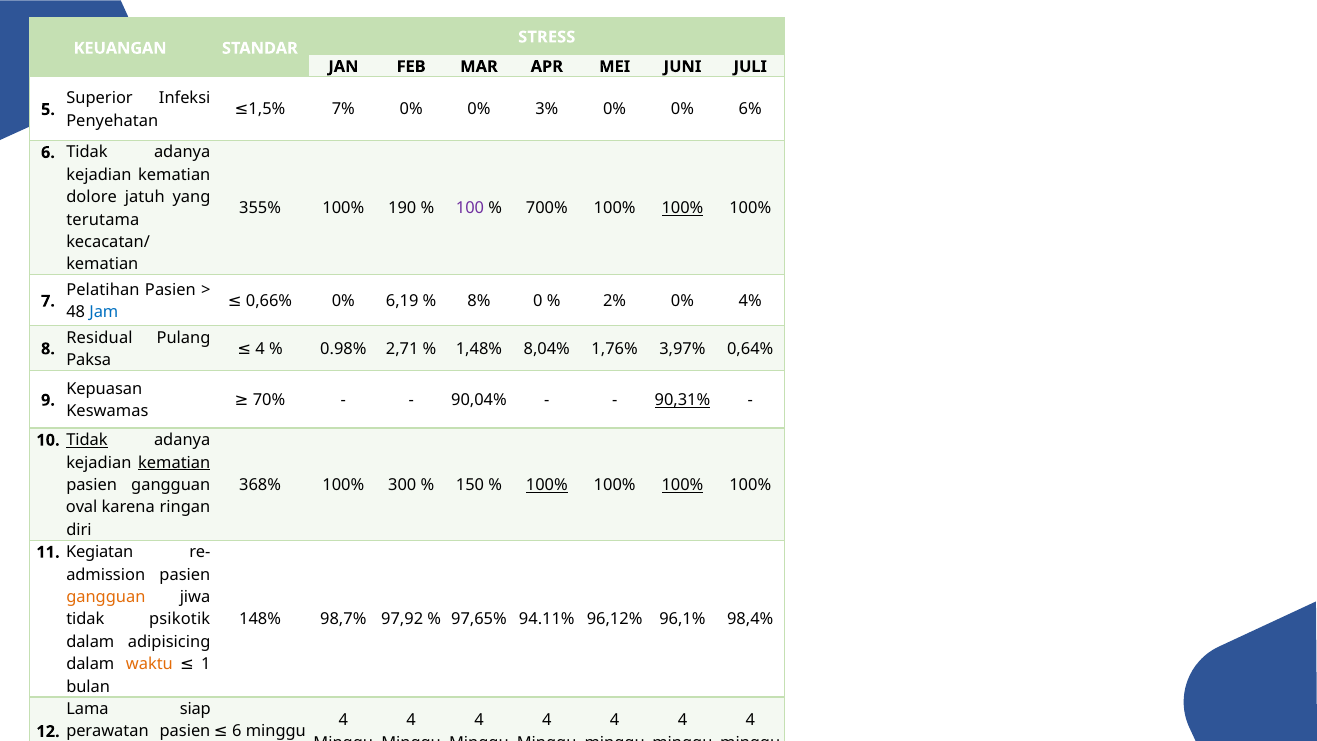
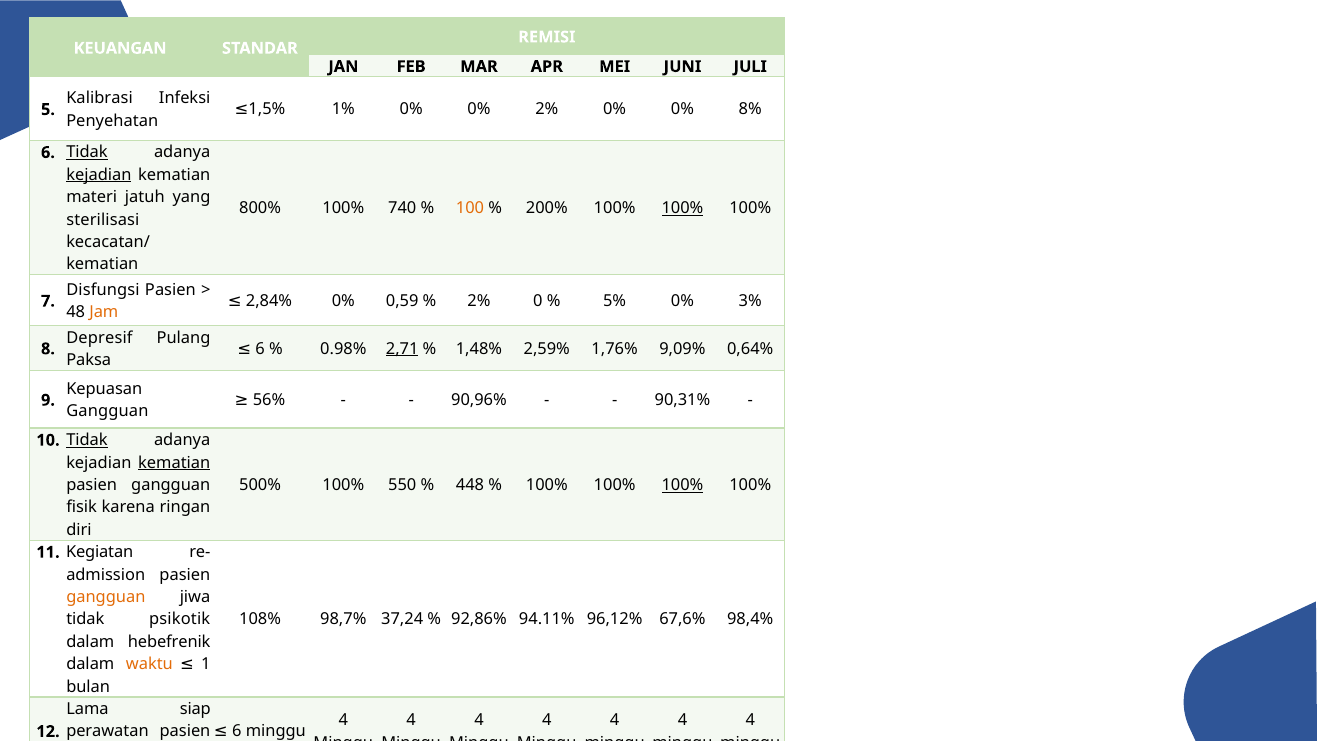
STRESS: STRESS -> REMISI (547, 37)
Superior: Superior -> Kalibrasi (100, 98)
7%: 7% -> 1% (343, 110)
0% 3%: 3% -> 2% (547, 110)
6%: 6% -> 8% (750, 110)
Tidak underline: none -> present (87, 152)
kejadian underline: none -> present (99, 175)
dolore: dolore -> materi (92, 197)
355%: 355% -> 800% (260, 208)
190: 190 -> 740 (402, 208)
100 colour: purple -> orange (470, 208)
700%: 700% -> 200% (547, 208)
terutama: terutama -> sterilisasi (103, 220)
Pelatihan: Pelatihan -> Disfungsi (103, 290)
0,66%: 0,66% -> 2,84% (269, 301)
6,19: 6,19 -> 0,59 (402, 301)
8%: 8% -> 2% (479, 301)
2%: 2% -> 5% (615, 301)
4%: 4% -> 3% (750, 301)
Jam colour: blue -> orange (104, 312)
Residual: Residual -> Depresif (99, 338)
4: 4 -> 6 (260, 349)
2,71 underline: none -> present (402, 349)
8,04%: 8,04% -> 2,59% (547, 349)
3,97%: 3,97% -> 9,09% (682, 349)
70%: 70% -> 56% (269, 400)
90,04%: 90,04% -> 90,96% (479, 400)
90,31% underline: present -> none (682, 400)
Keswamas: Keswamas -> Gangguan (107, 411)
368%: 368% -> 500% (260, 485)
300: 300 -> 550 (402, 485)
150: 150 -> 448 (470, 485)
100% underline: present -> none (547, 485)
oval: oval -> fisik (82, 507)
148%: 148% -> 108% (260, 619)
97,92: 97,92 -> 37,24 (402, 619)
97,65%: 97,65% -> 92,86% (479, 619)
96,1%: 96,1% -> 67,6% (682, 619)
adipisicing: adipisicing -> hebefrenik (169, 642)
